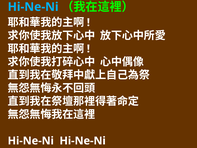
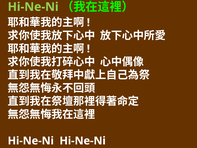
Hi-Ne-Ni colour: light blue -> light green (33, 7)
